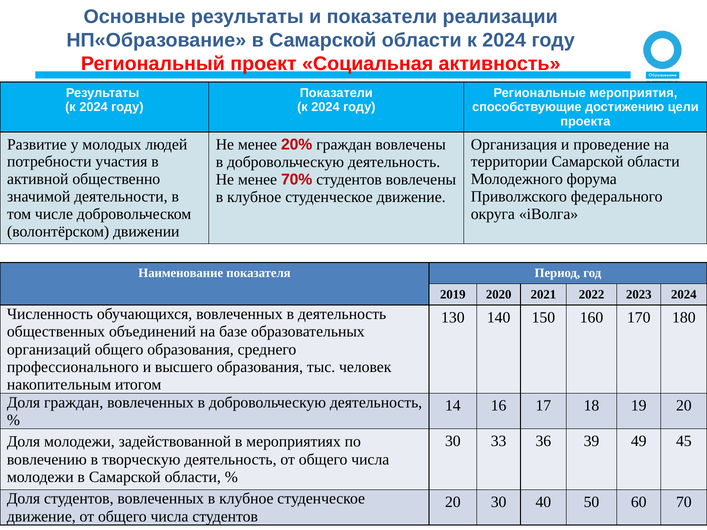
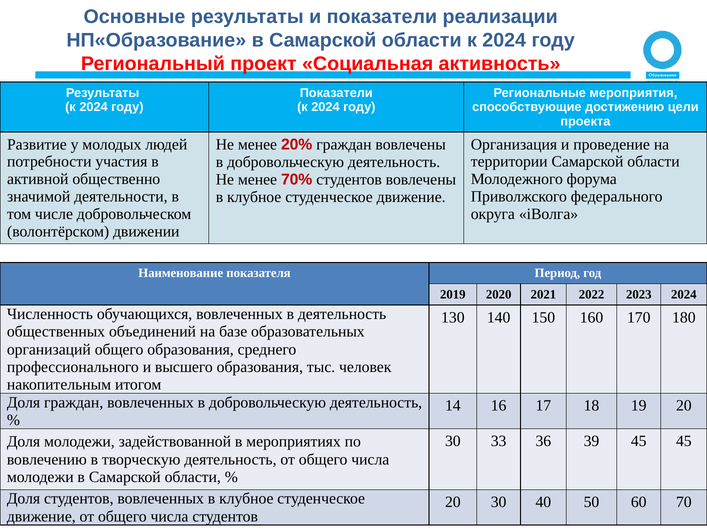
39 49: 49 -> 45 (639, 441)
